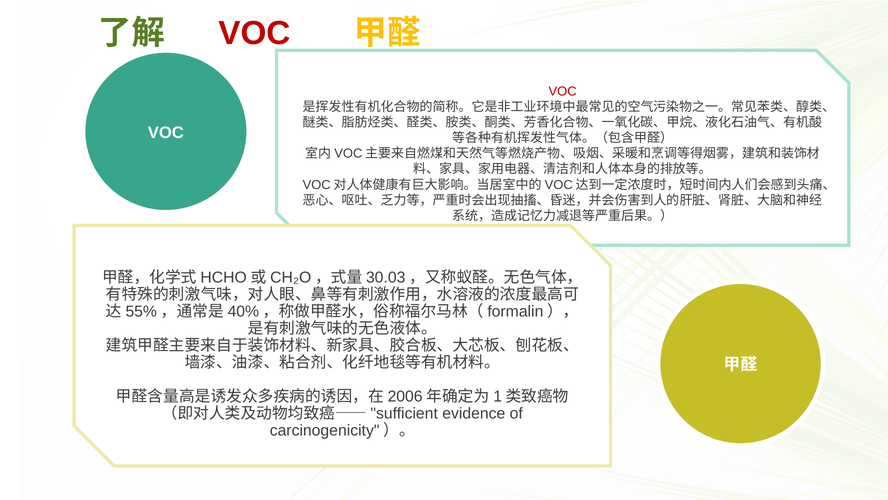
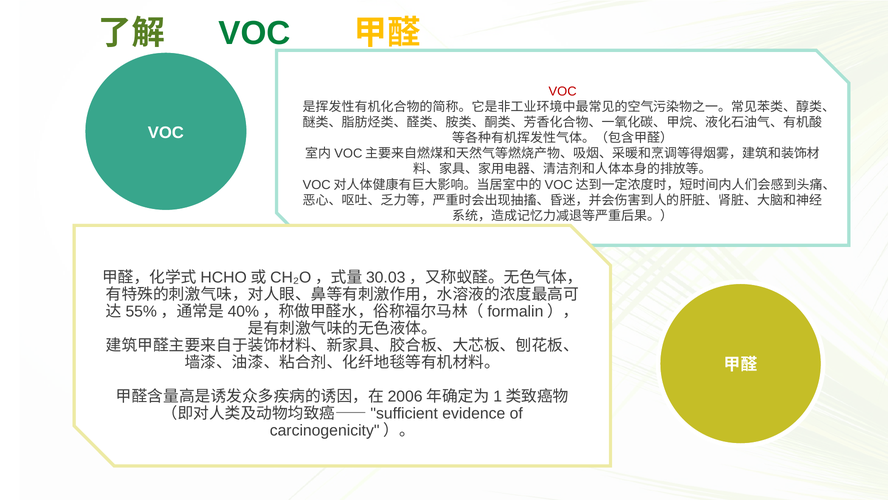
VOC colour: red -> green (254, 33)
